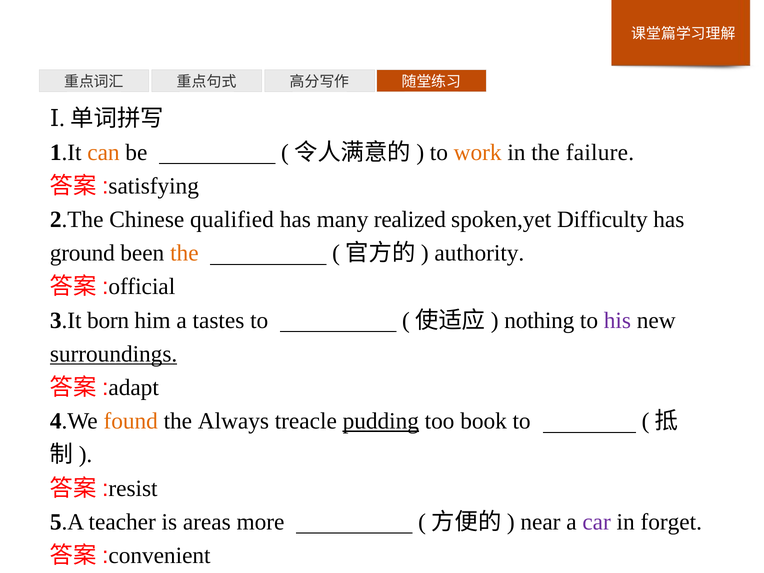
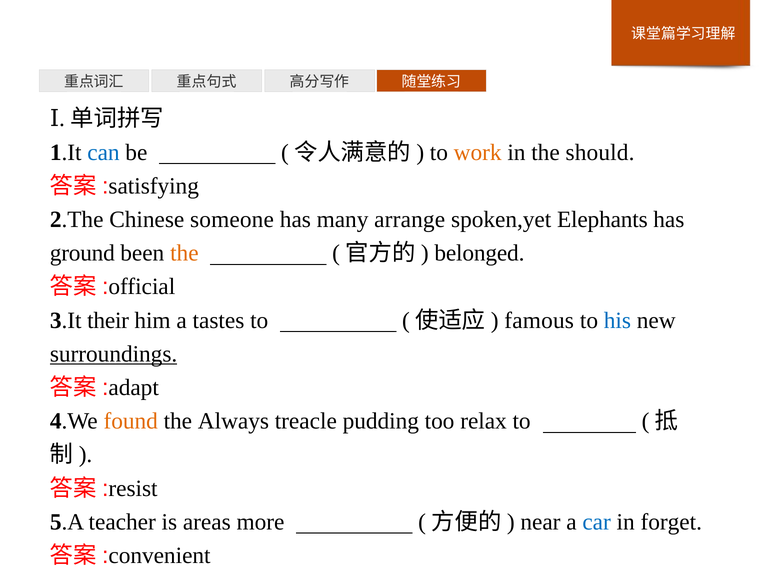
can colour: orange -> blue (103, 152)
failure: failure -> should (600, 152)
qualified: qualified -> someone (232, 220)
realized: realized -> arrange (410, 220)
Difficulty: Difficulty -> Elephants (602, 220)
authority: authority -> belonged (479, 253)
born: born -> their (108, 320)
nothing: nothing -> famous (539, 320)
his colour: purple -> blue (617, 320)
pudding underline: present -> none (381, 421)
book: book -> relax (484, 421)
car colour: purple -> blue (597, 522)
